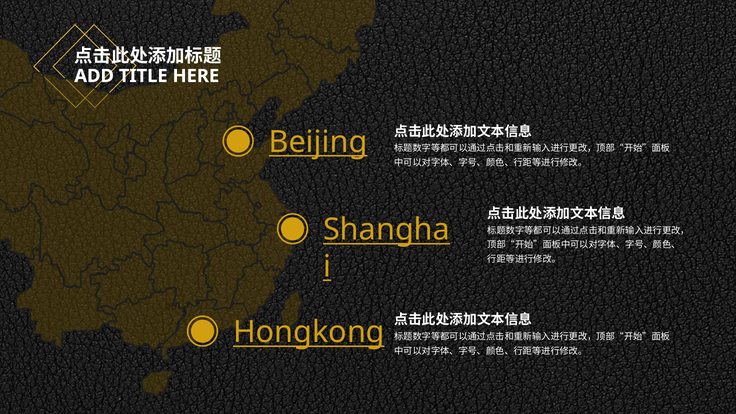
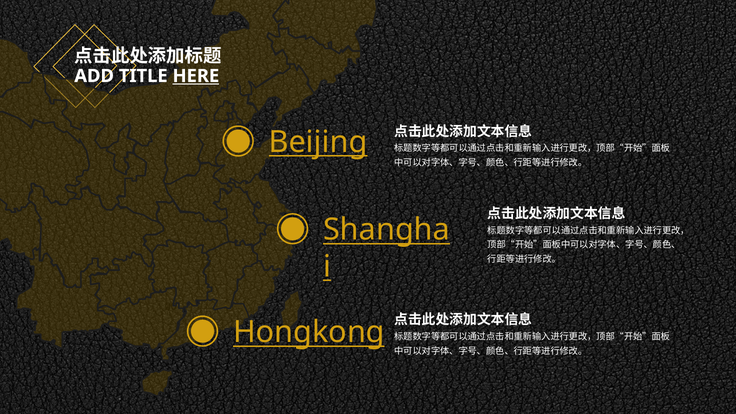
HERE underline: none -> present (196, 76)
